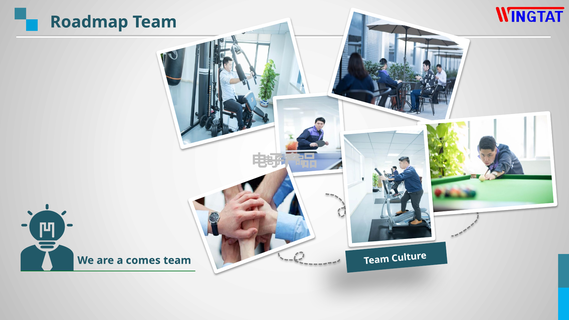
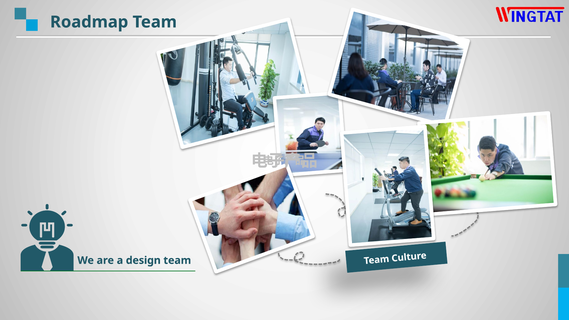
comes: comes -> design (143, 260)
